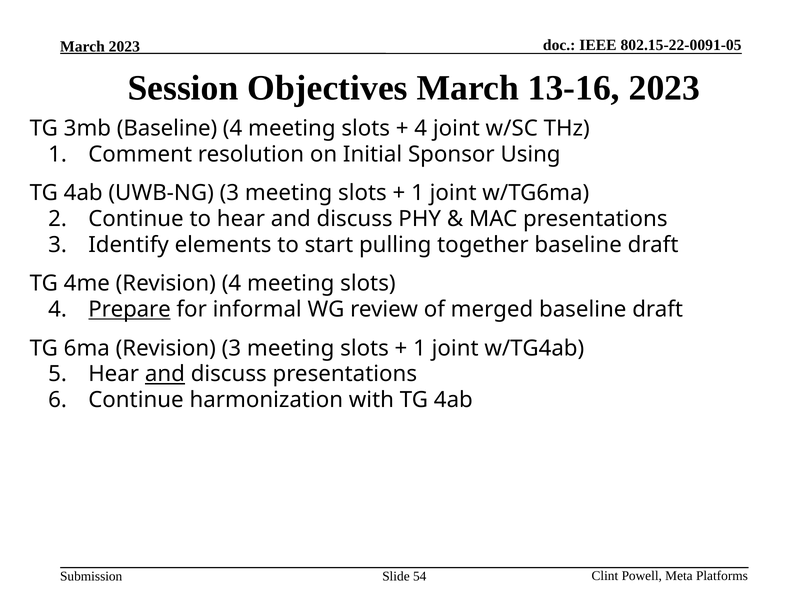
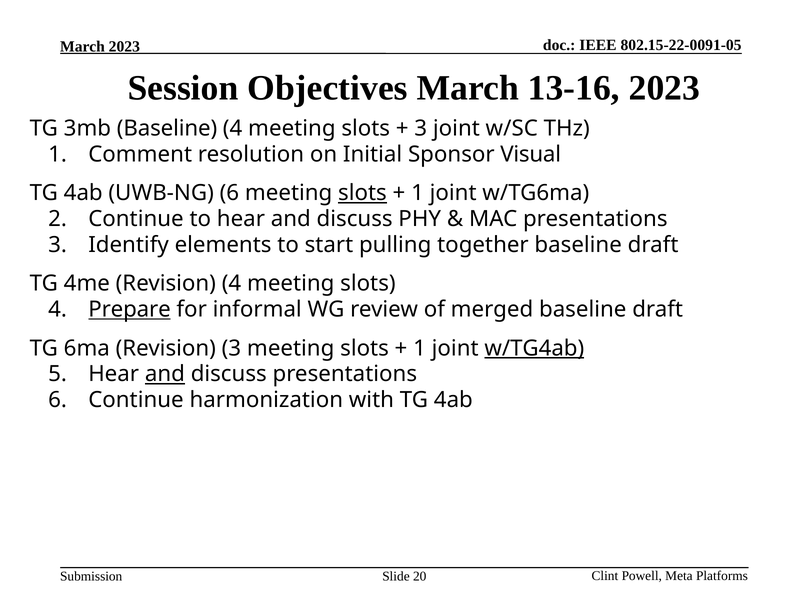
4: 4 -> 3 (421, 129)
Using: Using -> Visual (531, 154)
UWB-NG 3: 3 -> 6 (229, 193)
slots underline: none -> present (362, 193)
w/TG4ab underline: none -> present (534, 348)
54: 54 -> 20 (420, 577)
